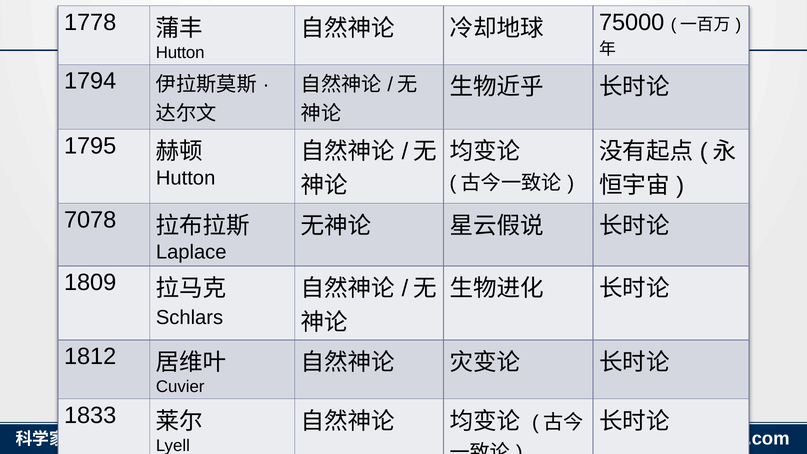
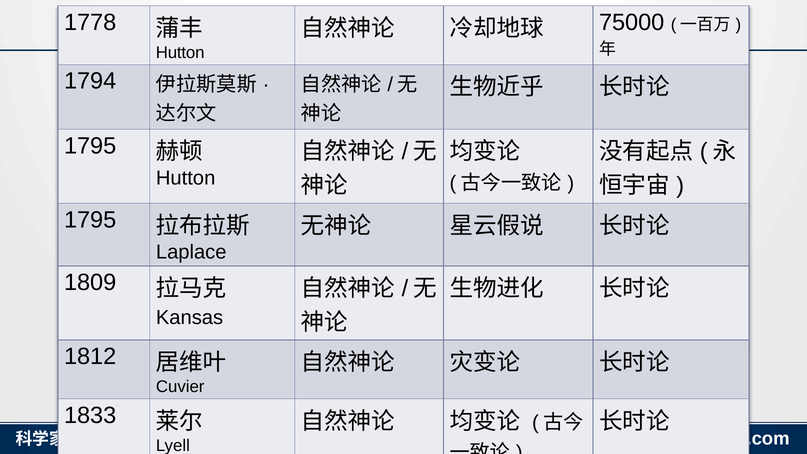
7078: 7078 -> 1795 (90, 220)
Schlars: Schlars -> Kansas (190, 318)
